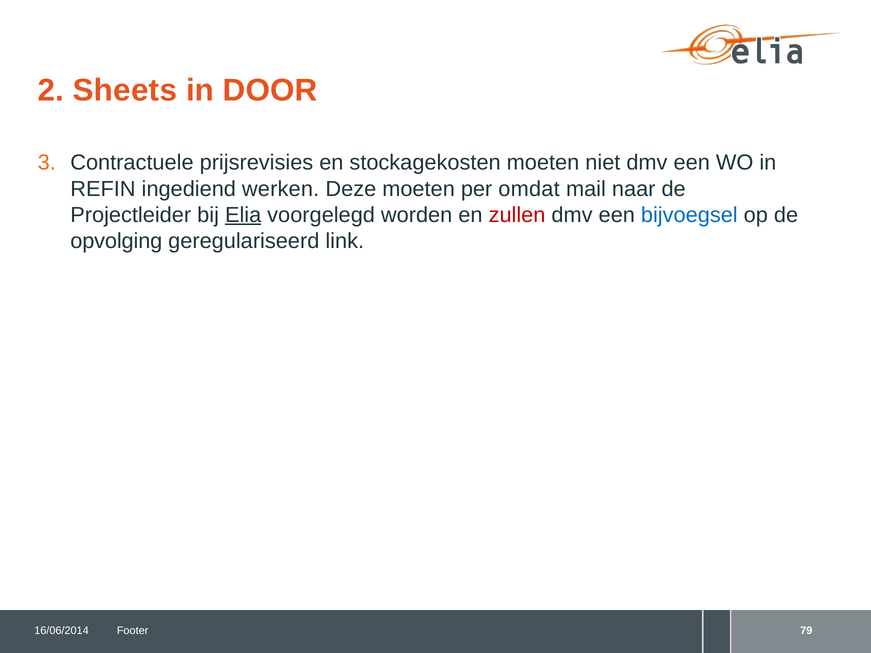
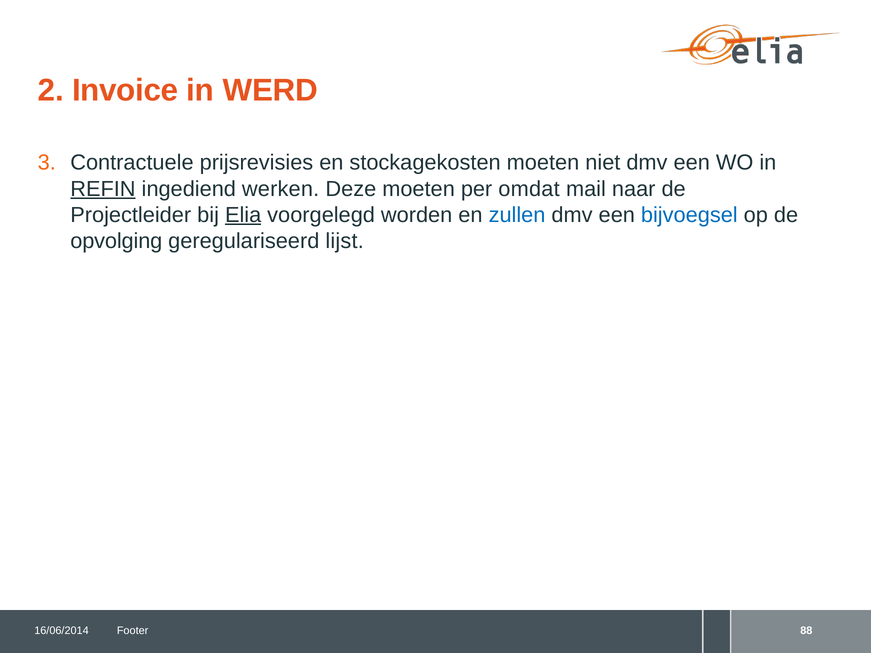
Sheets: Sheets -> Invoice (125, 90)
DOOR: DOOR -> WERD (270, 90)
REFIN underline: none -> present (103, 189)
zullen colour: red -> blue (517, 215)
link: link -> lijst (345, 241)
79: 79 -> 88 (806, 631)
